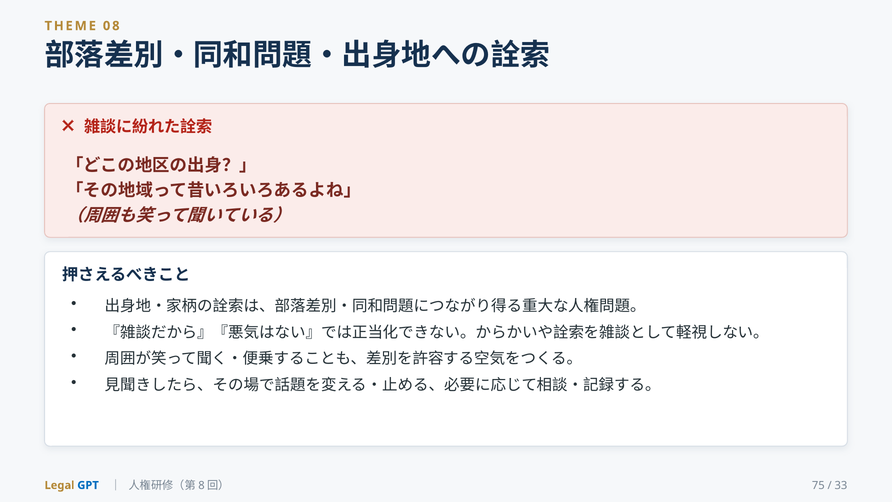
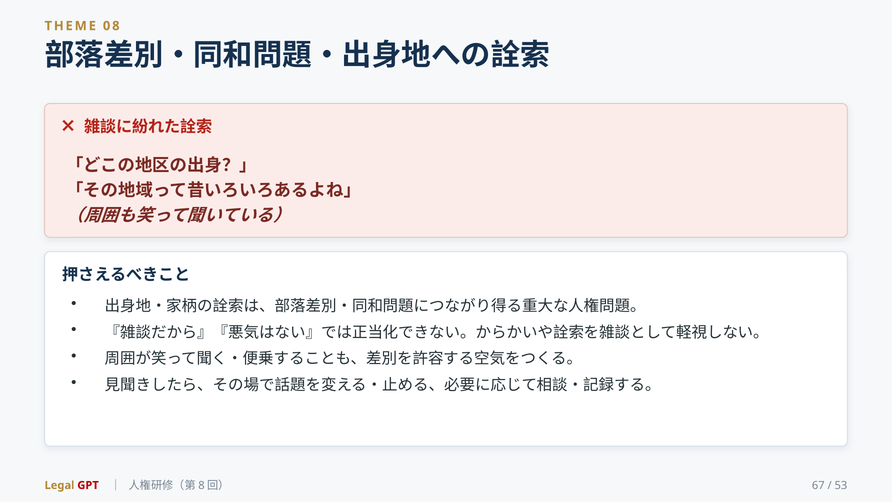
GPT colour: blue -> red (88, 485)
75: 75 -> 67 (818, 485)
33: 33 -> 53 (841, 485)
